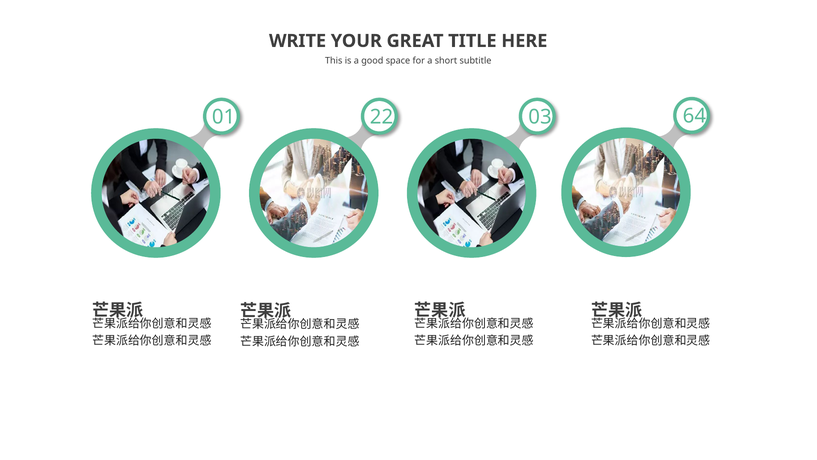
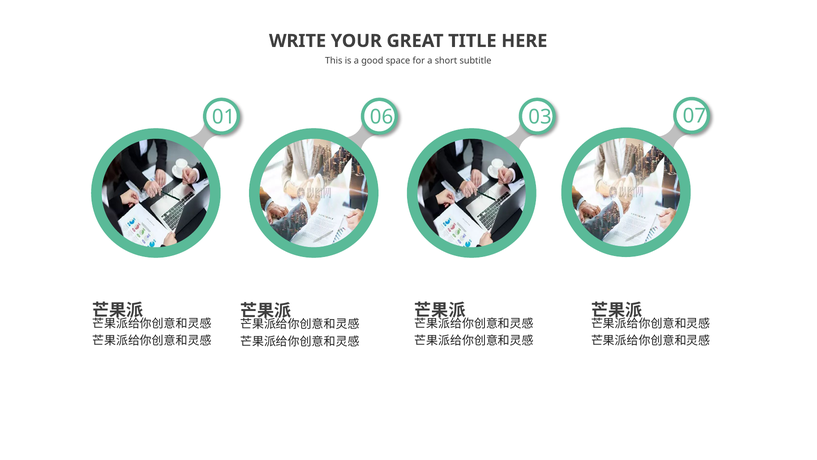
22: 22 -> 06 (382, 117)
64: 64 -> 07 (694, 116)
